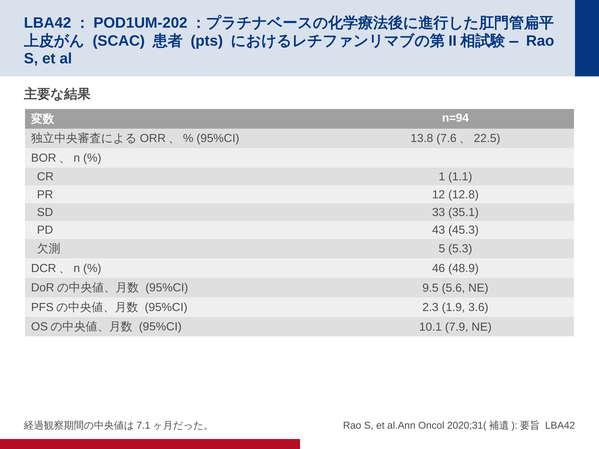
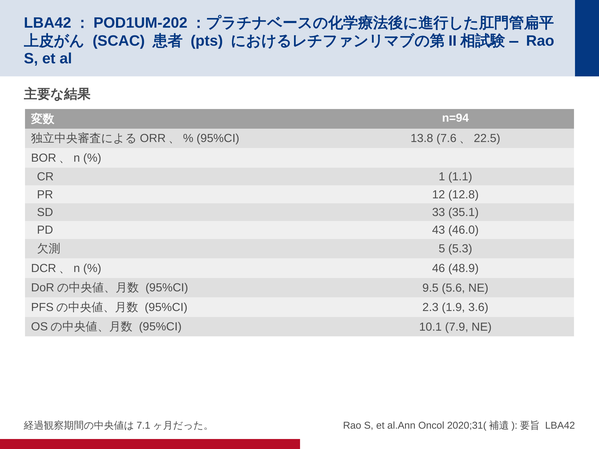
45.3: 45.3 -> 46.0 (463, 230)
